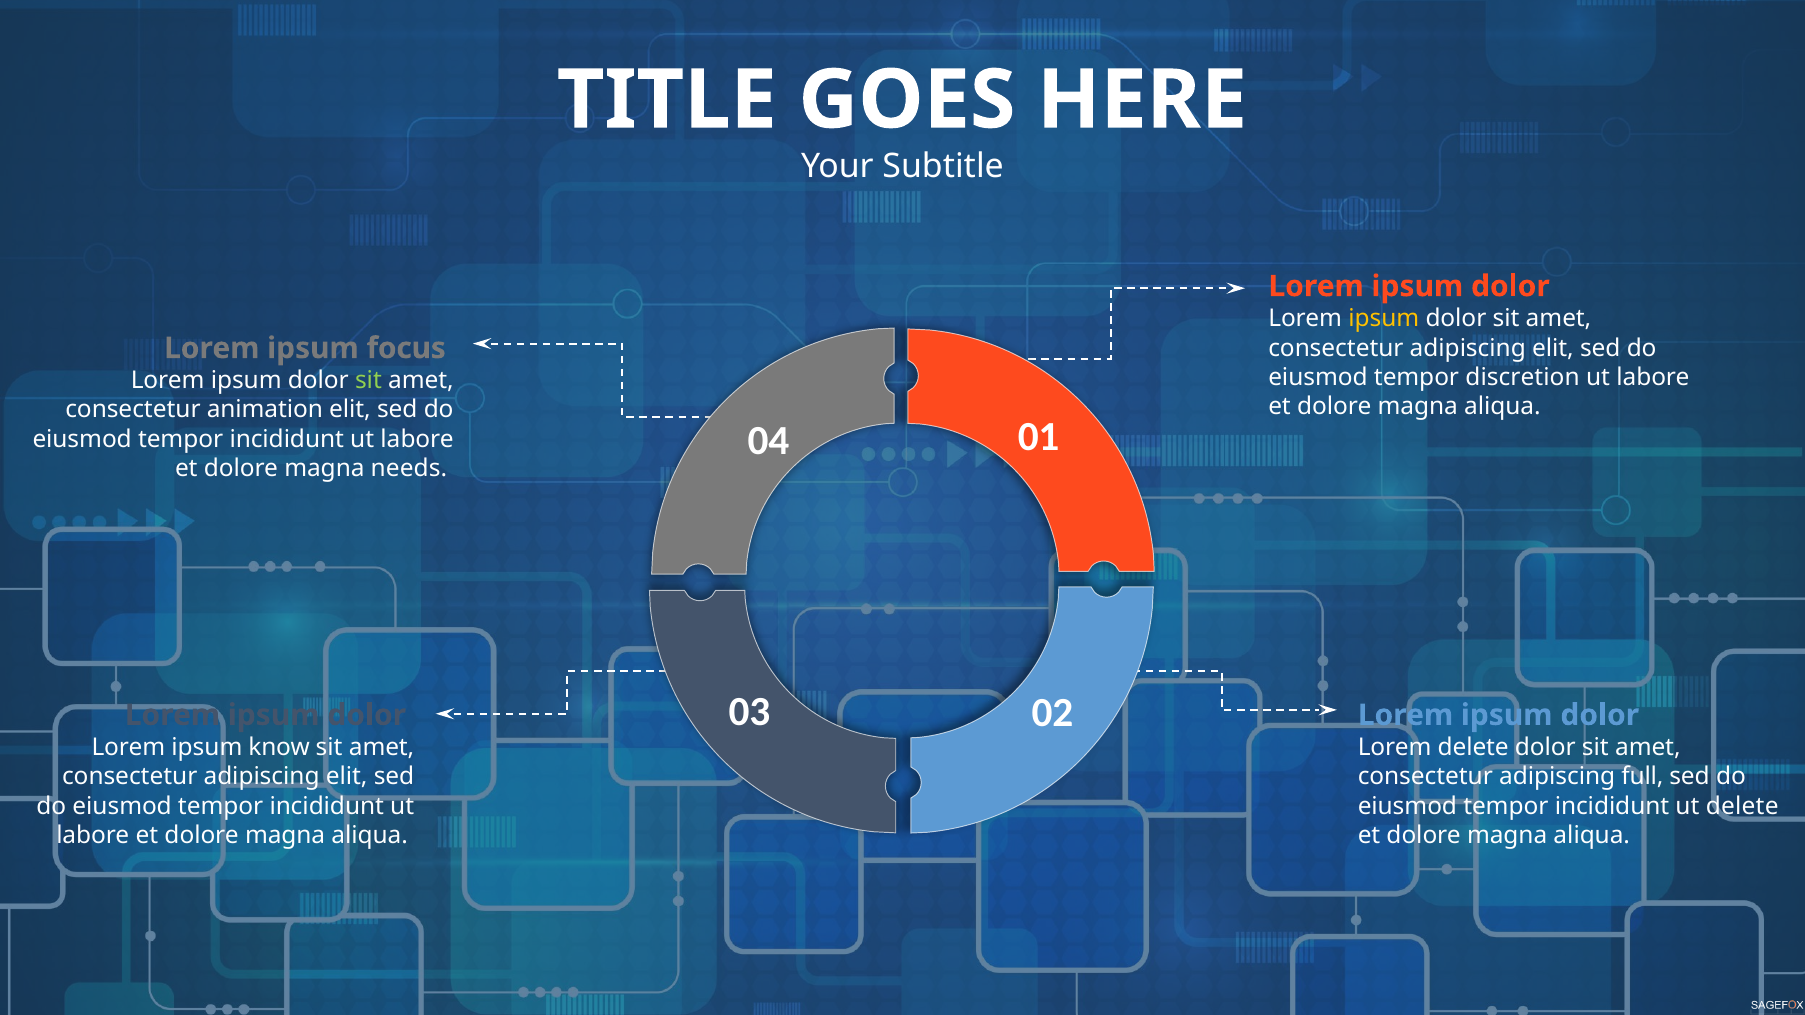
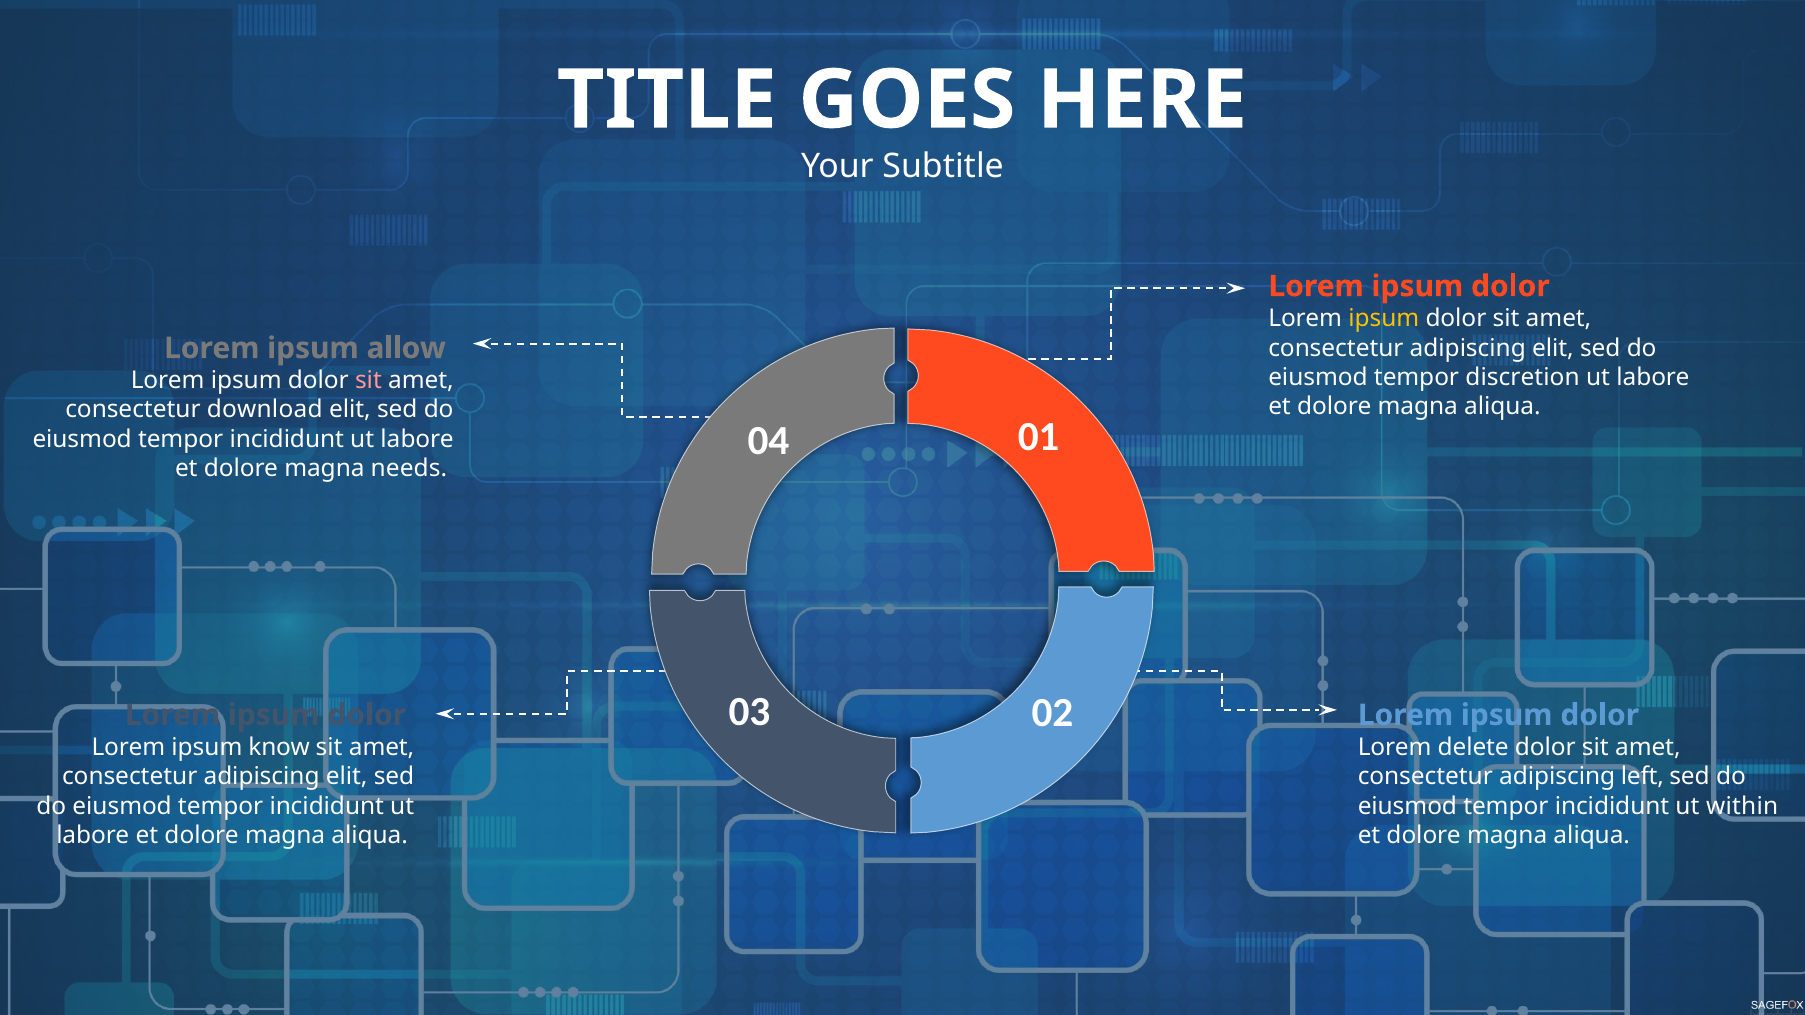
focus: focus -> allow (406, 348)
sit colour: light green -> pink (368, 381)
animation: animation -> download (265, 410)
full: full -> left (1642, 777)
ut delete: delete -> within (1742, 806)
